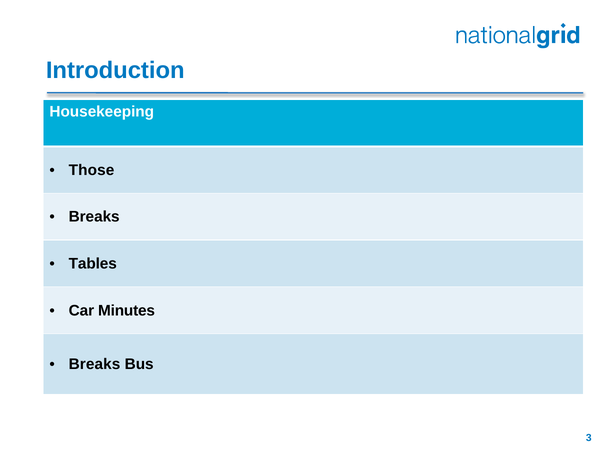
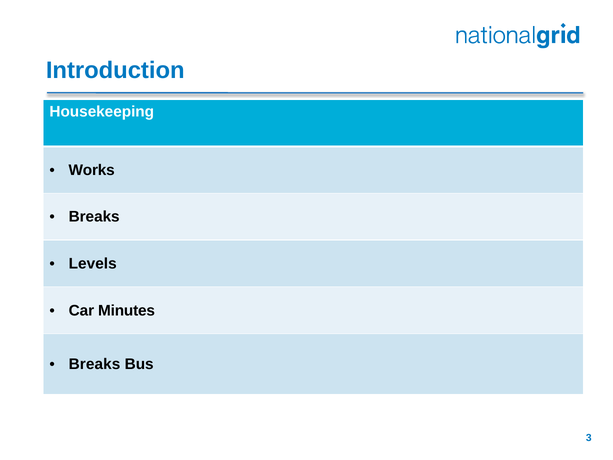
Those: Those -> Works (92, 170)
Tables: Tables -> Levels (93, 264)
